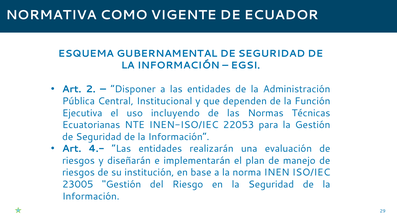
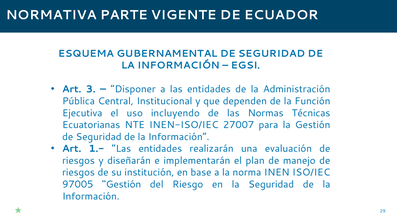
COMO: COMO -> PARTE (124, 15)
2: 2 -> 3 (91, 89)
22053: 22053 -> 27007 (239, 125)
4.-: 4.- -> 1.- (96, 149)
23005: 23005 -> 97005 (78, 185)
